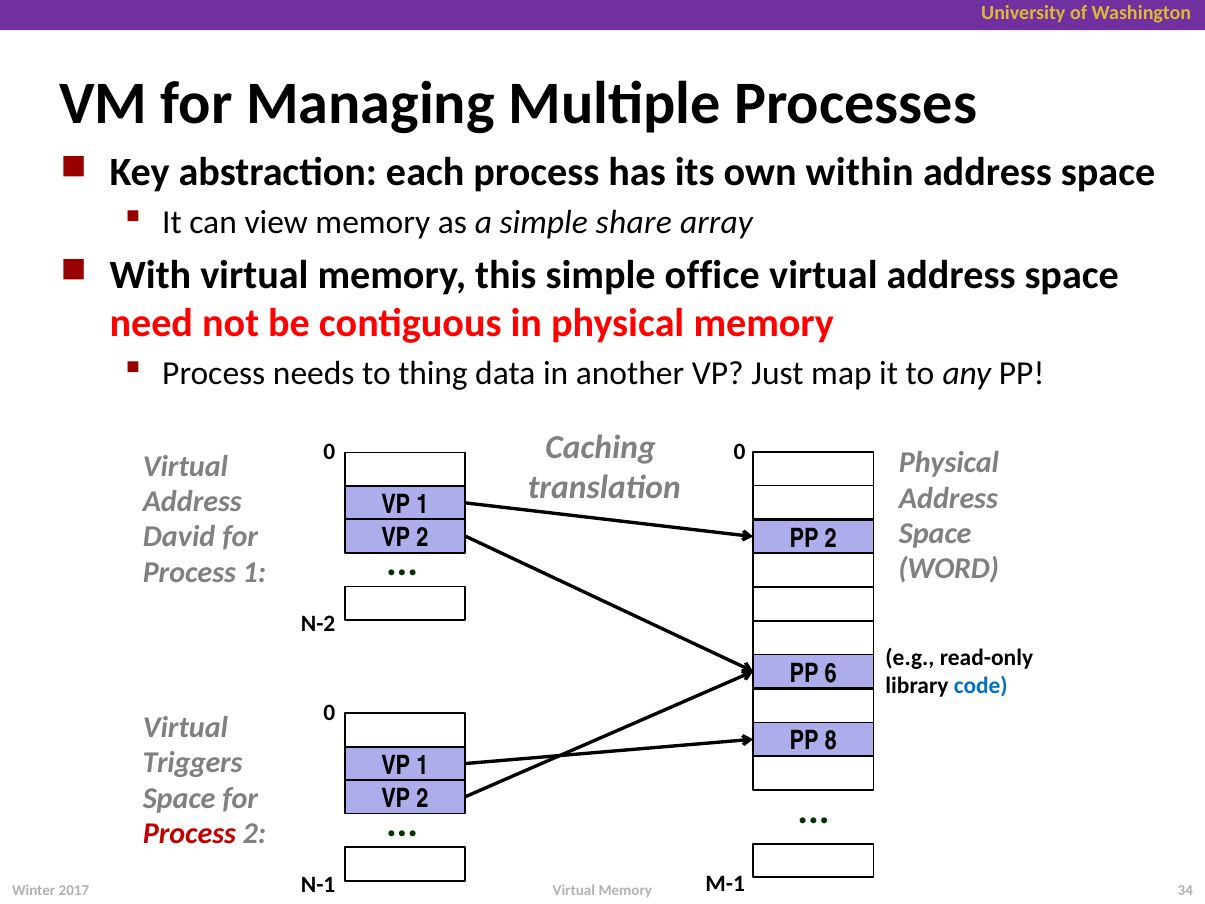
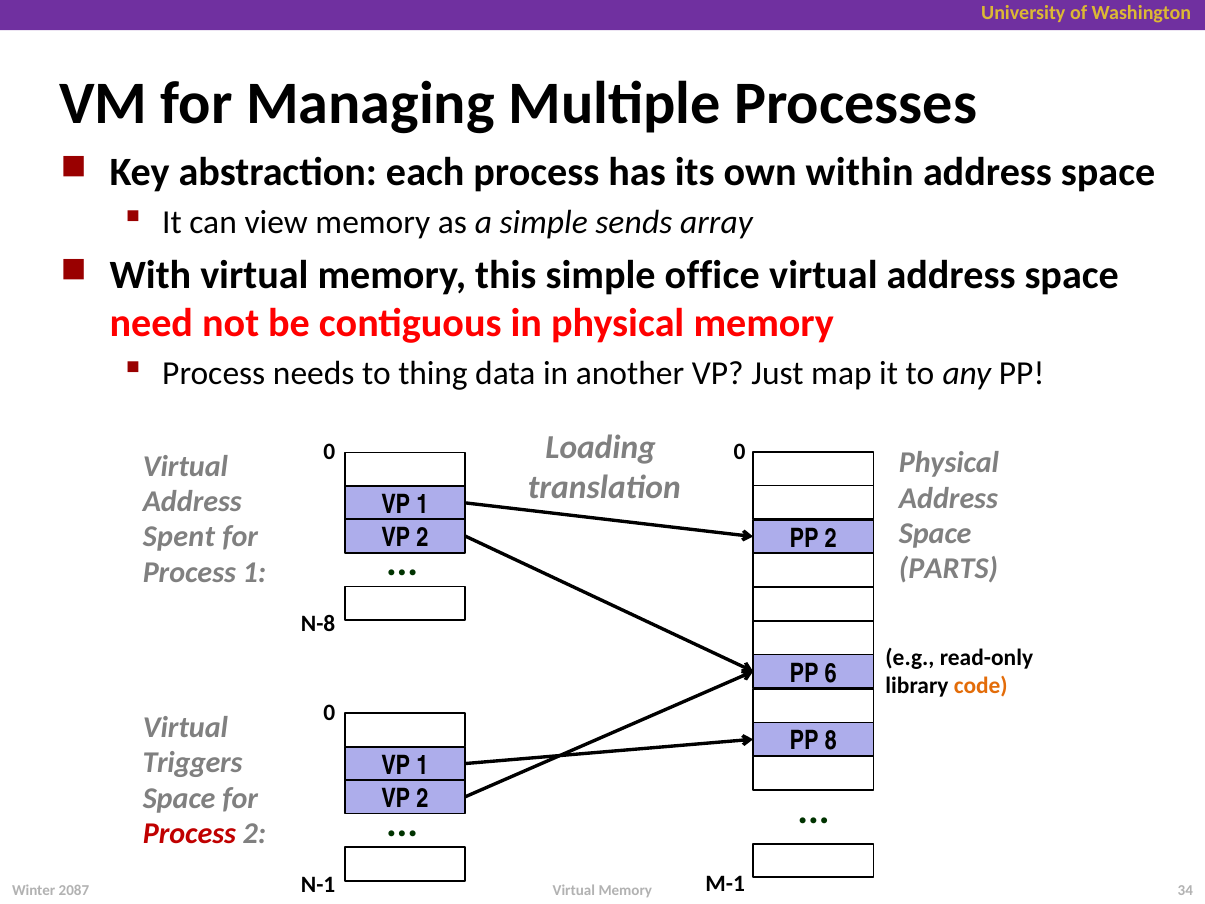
share: share -> sends (634, 222)
Caching: Caching -> Loading (601, 447)
David: David -> Spent (179, 537)
WORD: WORD -> PARTS (948, 569)
N-2: N-2 -> N-8 (318, 623)
code colour: blue -> orange (981, 686)
2017: 2017 -> 2087 (74, 891)
